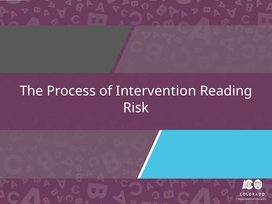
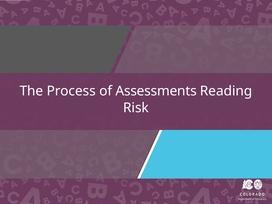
Intervention: Intervention -> Assessments (156, 91)
